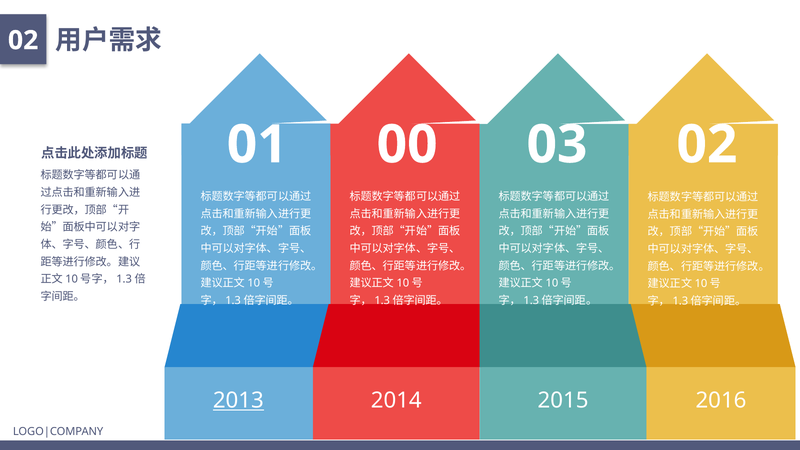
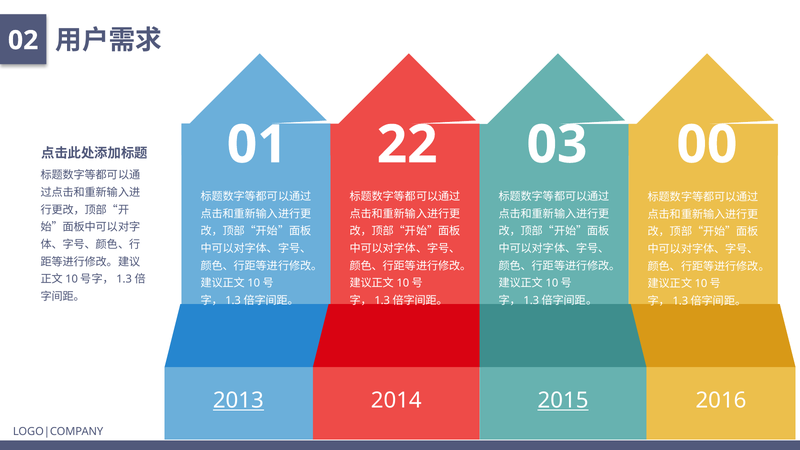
00: 00 -> 22 (407, 145)
03 02: 02 -> 00 (707, 145)
2015 underline: none -> present (563, 400)
